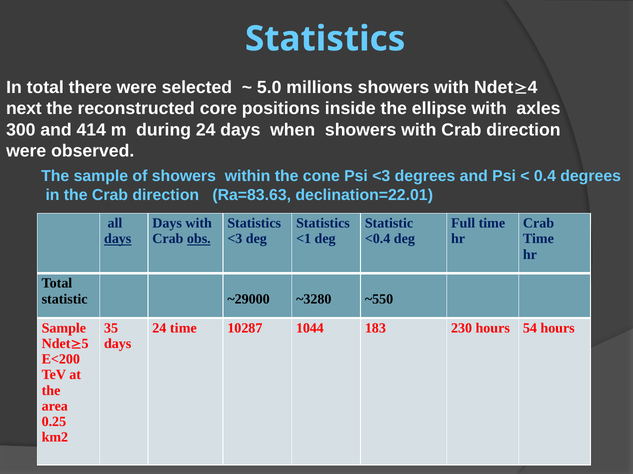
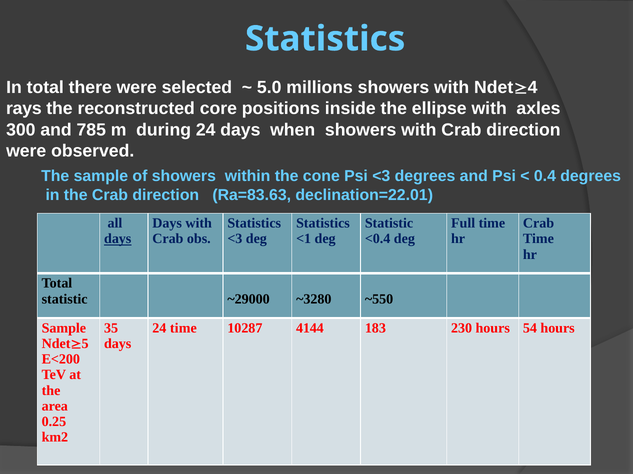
next: next -> rays (24, 109)
414: 414 -> 785 (91, 130)
obs underline: present -> none (199, 239)
1044: 1044 -> 4144 (310, 329)
